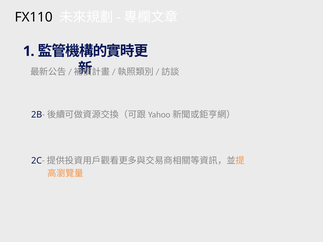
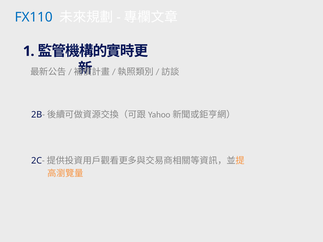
FX110 colour: black -> blue (34, 17)
